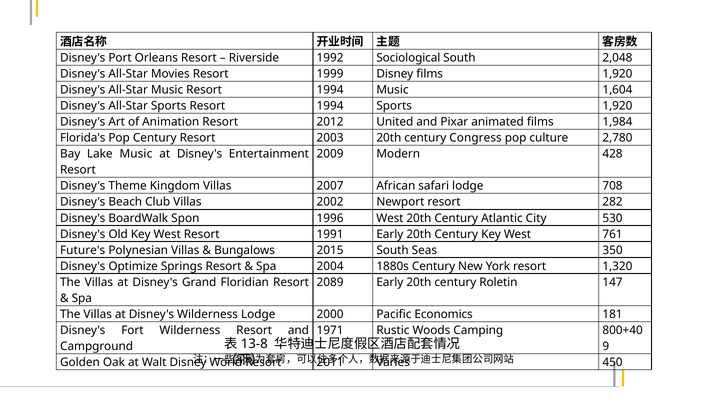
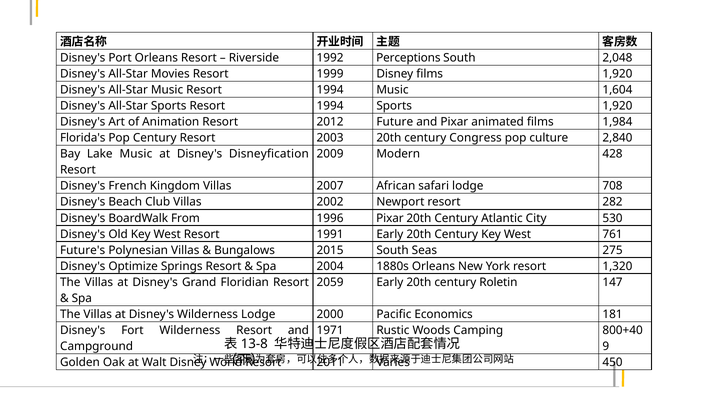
Sociological: Sociological -> Perceptions (408, 58)
United: United -> Future (395, 122)
2,780: 2,780 -> 2,840 (617, 138)
Entertainment: Entertainment -> Disneyfication (269, 154)
Theme: Theme -> French (128, 186)
Spon: Spon -> From (185, 218)
1996 West: West -> Pixar (390, 218)
350: 350 -> 275 (613, 250)
1880s Century: Century -> Orleans (433, 266)
2089: 2089 -> 2059 (330, 282)
